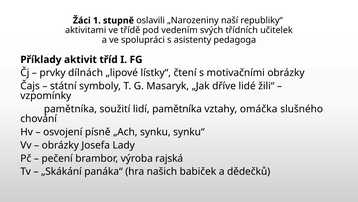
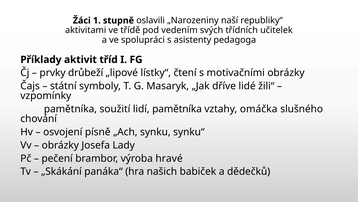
dílnách: dílnách -> drůbeží (86, 73)
rajská: rajská -> hravé (169, 158)
